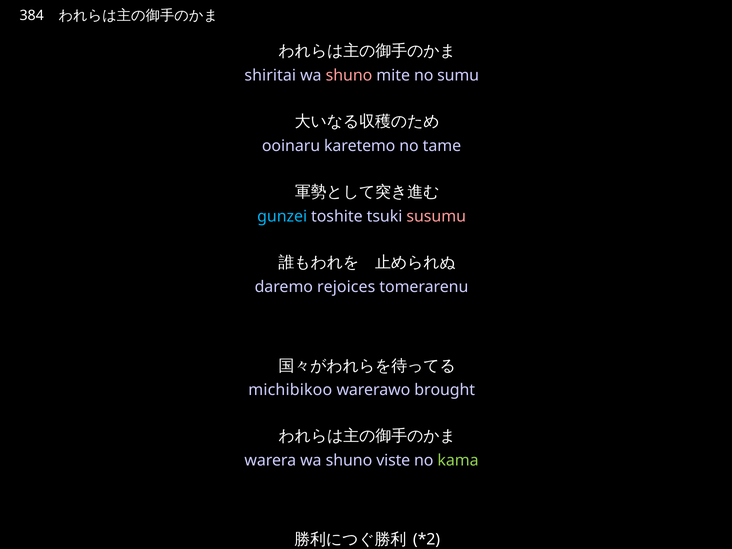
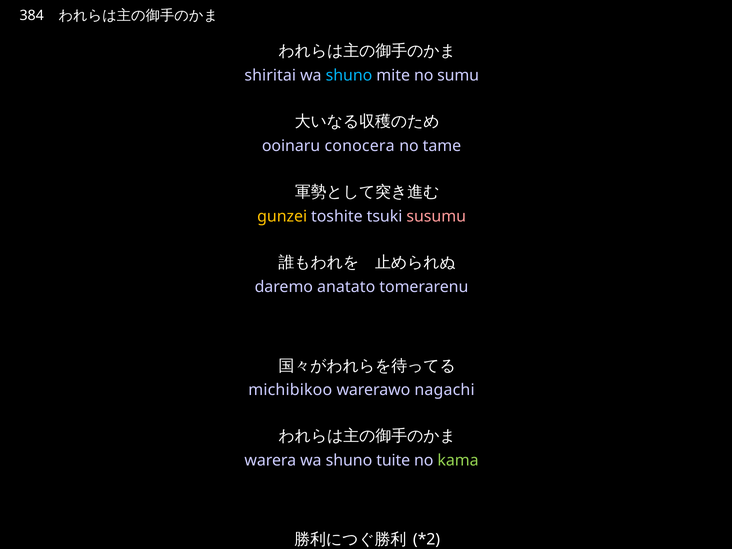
shuno colour: pink -> light blue (349, 75)
karetemo: karetemo -> conocera (360, 146)
gunzei colour: light blue -> yellow (282, 216)
rejoices: rejoices -> anatato (346, 287)
brought: brought -> nagachi (445, 390)
viste: viste -> tuite (393, 461)
